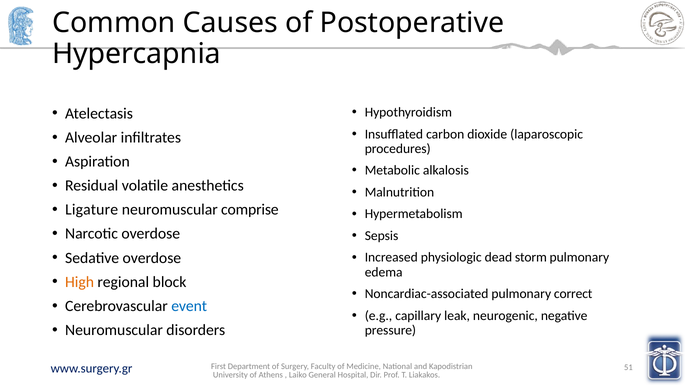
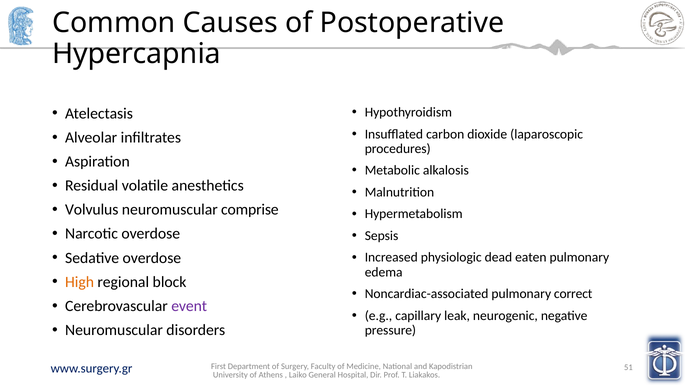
Ligature: Ligature -> Volvulus (92, 210)
storm: storm -> eaten (531, 258)
event colour: blue -> purple (189, 306)
